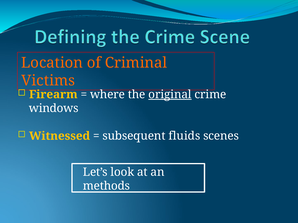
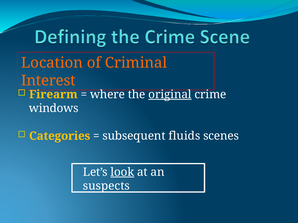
Victims: Victims -> Interest (48, 81)
Witnessed: Witnessed -> Categories (60, 136)
look underline: none -> present (122, 172)
methods: methods -> suspects (106, 186)
